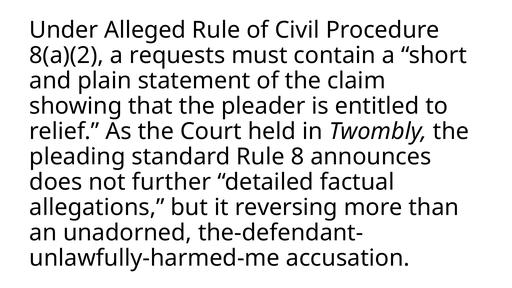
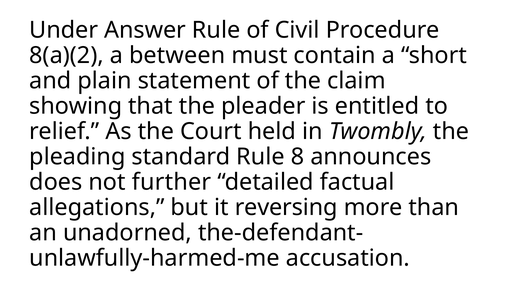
Alleged: Alleged -> Answer (145, 30)
requests: requests -> between (177, 55)
